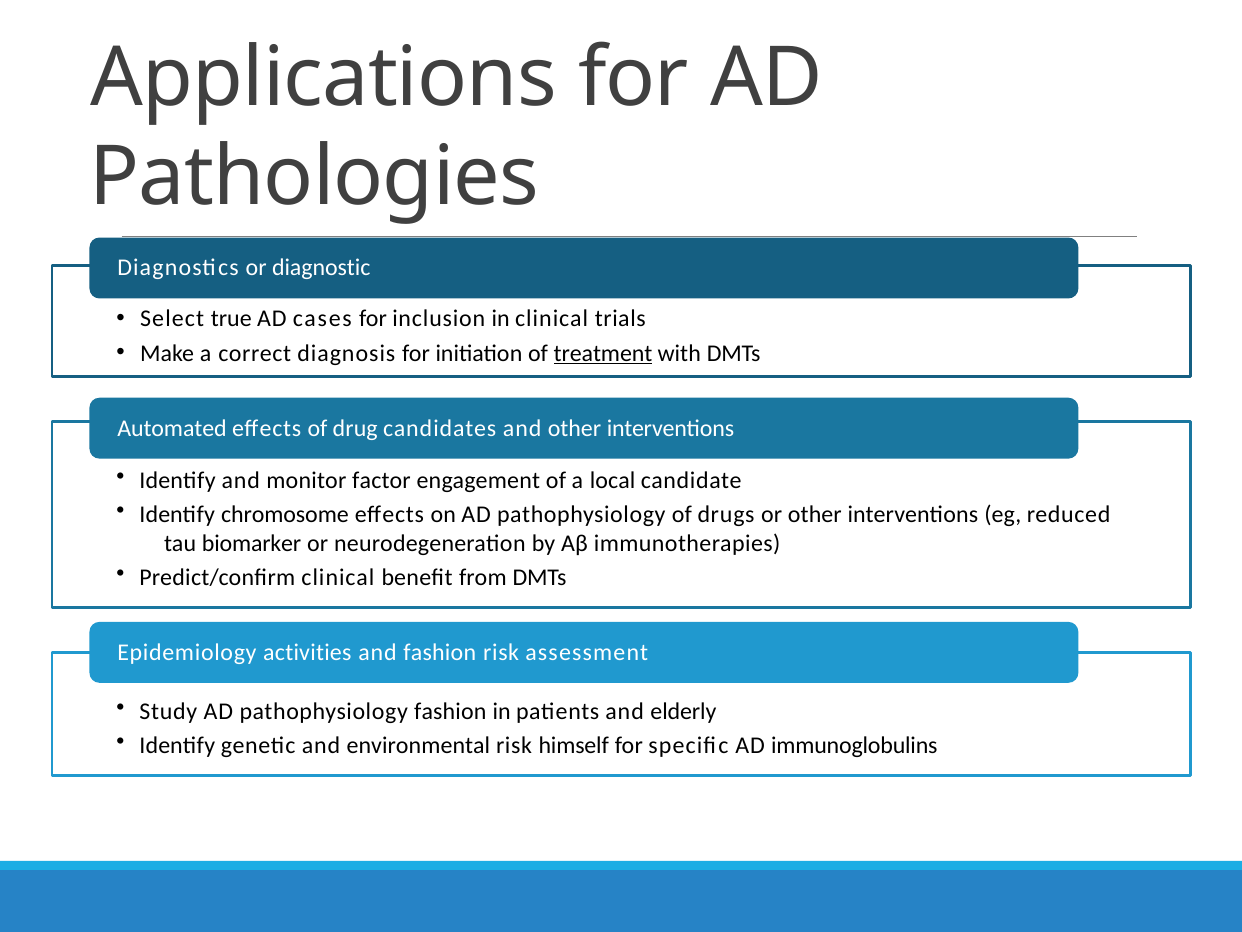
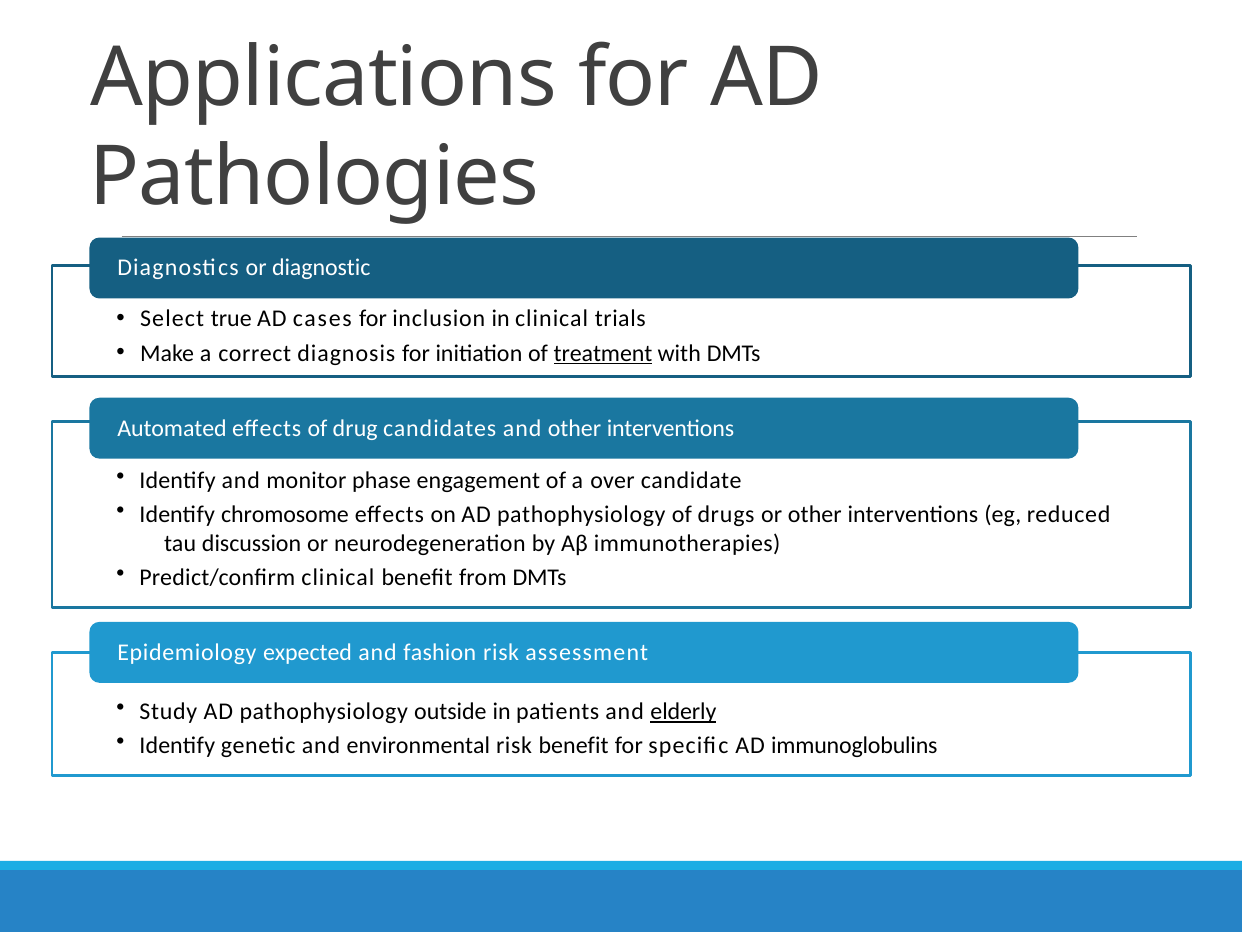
factor: factor -> phase (381, 481)
local: local -> over (612, 481)
biomarker: biomarker -> discussion (252, 543)
activities: activities -> expected (308, 652)
pathophysiology fashion: fashion -> outside (450, 711)
elderly underline: none -> present (683, 711)
risk himself: himself -> benefit (574, 745)
